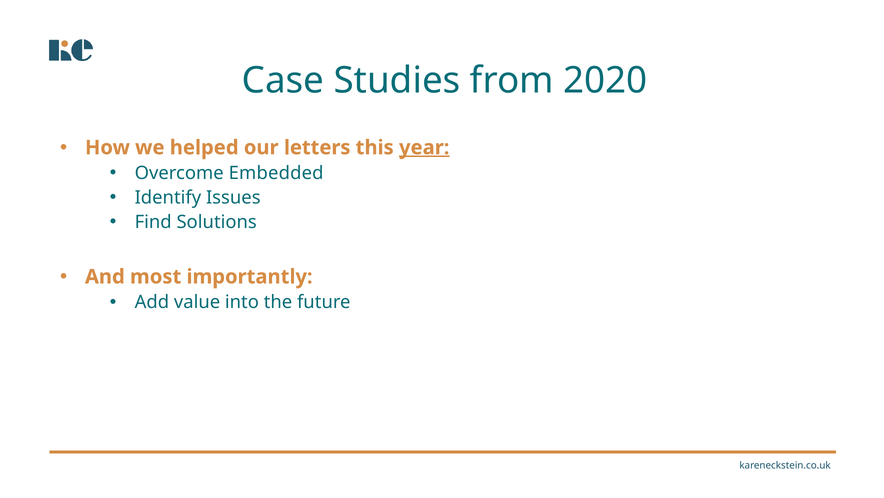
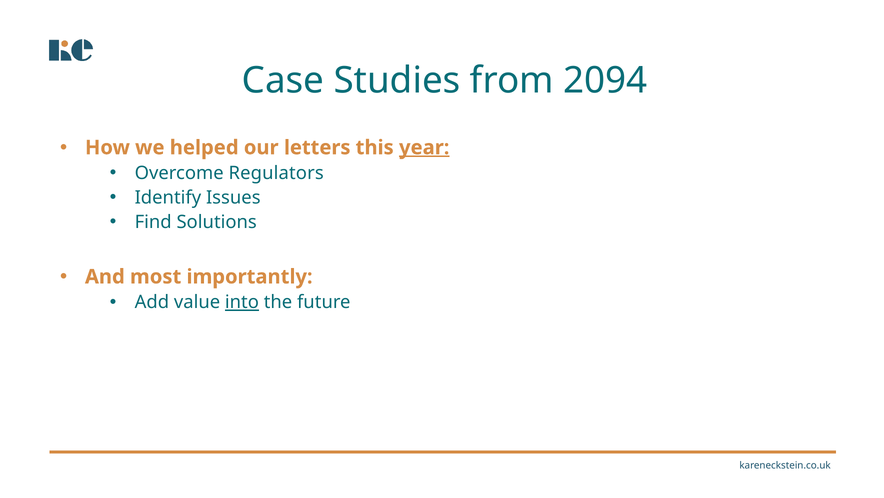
2020: 2020 -> 2094 (605, 81)
Embedded: Embedded -> Regulators (276, 173)
into underline: none -> present (242, 302)
